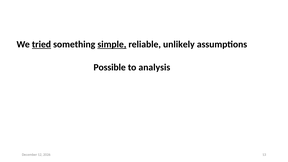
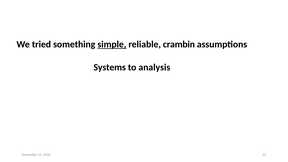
tried underline: present -> none (41, 44)
unlikely: unlikely -> crambin (179, 44)
Possible: Possible -> Systems (110, 67)
